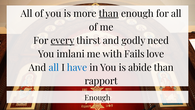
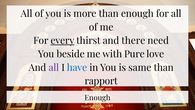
than underline: present -> none (109, 14)
godly: godly -> there (133, 41)
imlani: imlani -> beside (71, 54)
Fails: Fails -> Pure (134, 54)
all colour: blue -> purple (54, 67)
abide: abide -> same (140, 67)
